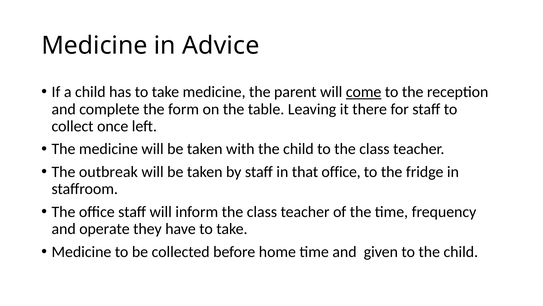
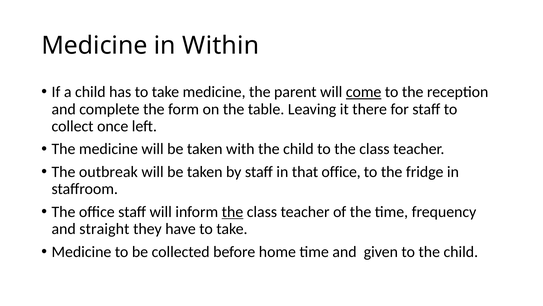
Advice: Advice -> Within (221, 46)
the underline: none -> present (232, 211)
operate: operate -> straight (104, 229)
